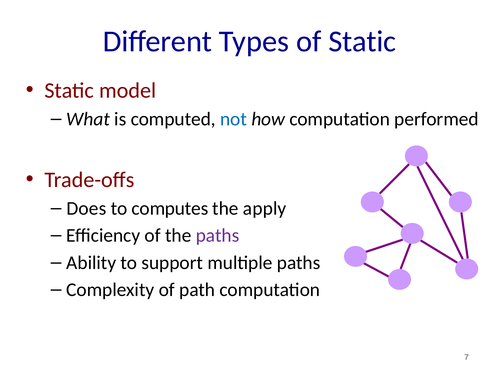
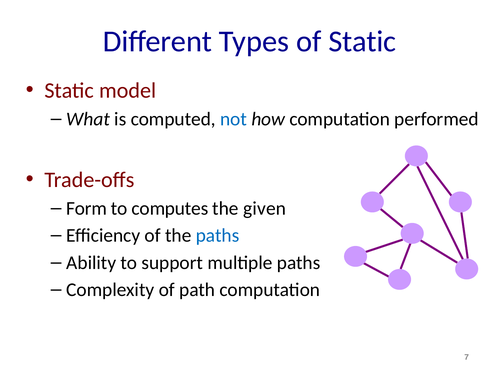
Does: Does -> Form (87, 209)
apply: apply -> given (265, 209)
paths colour: purple -> blue (218, 236)
